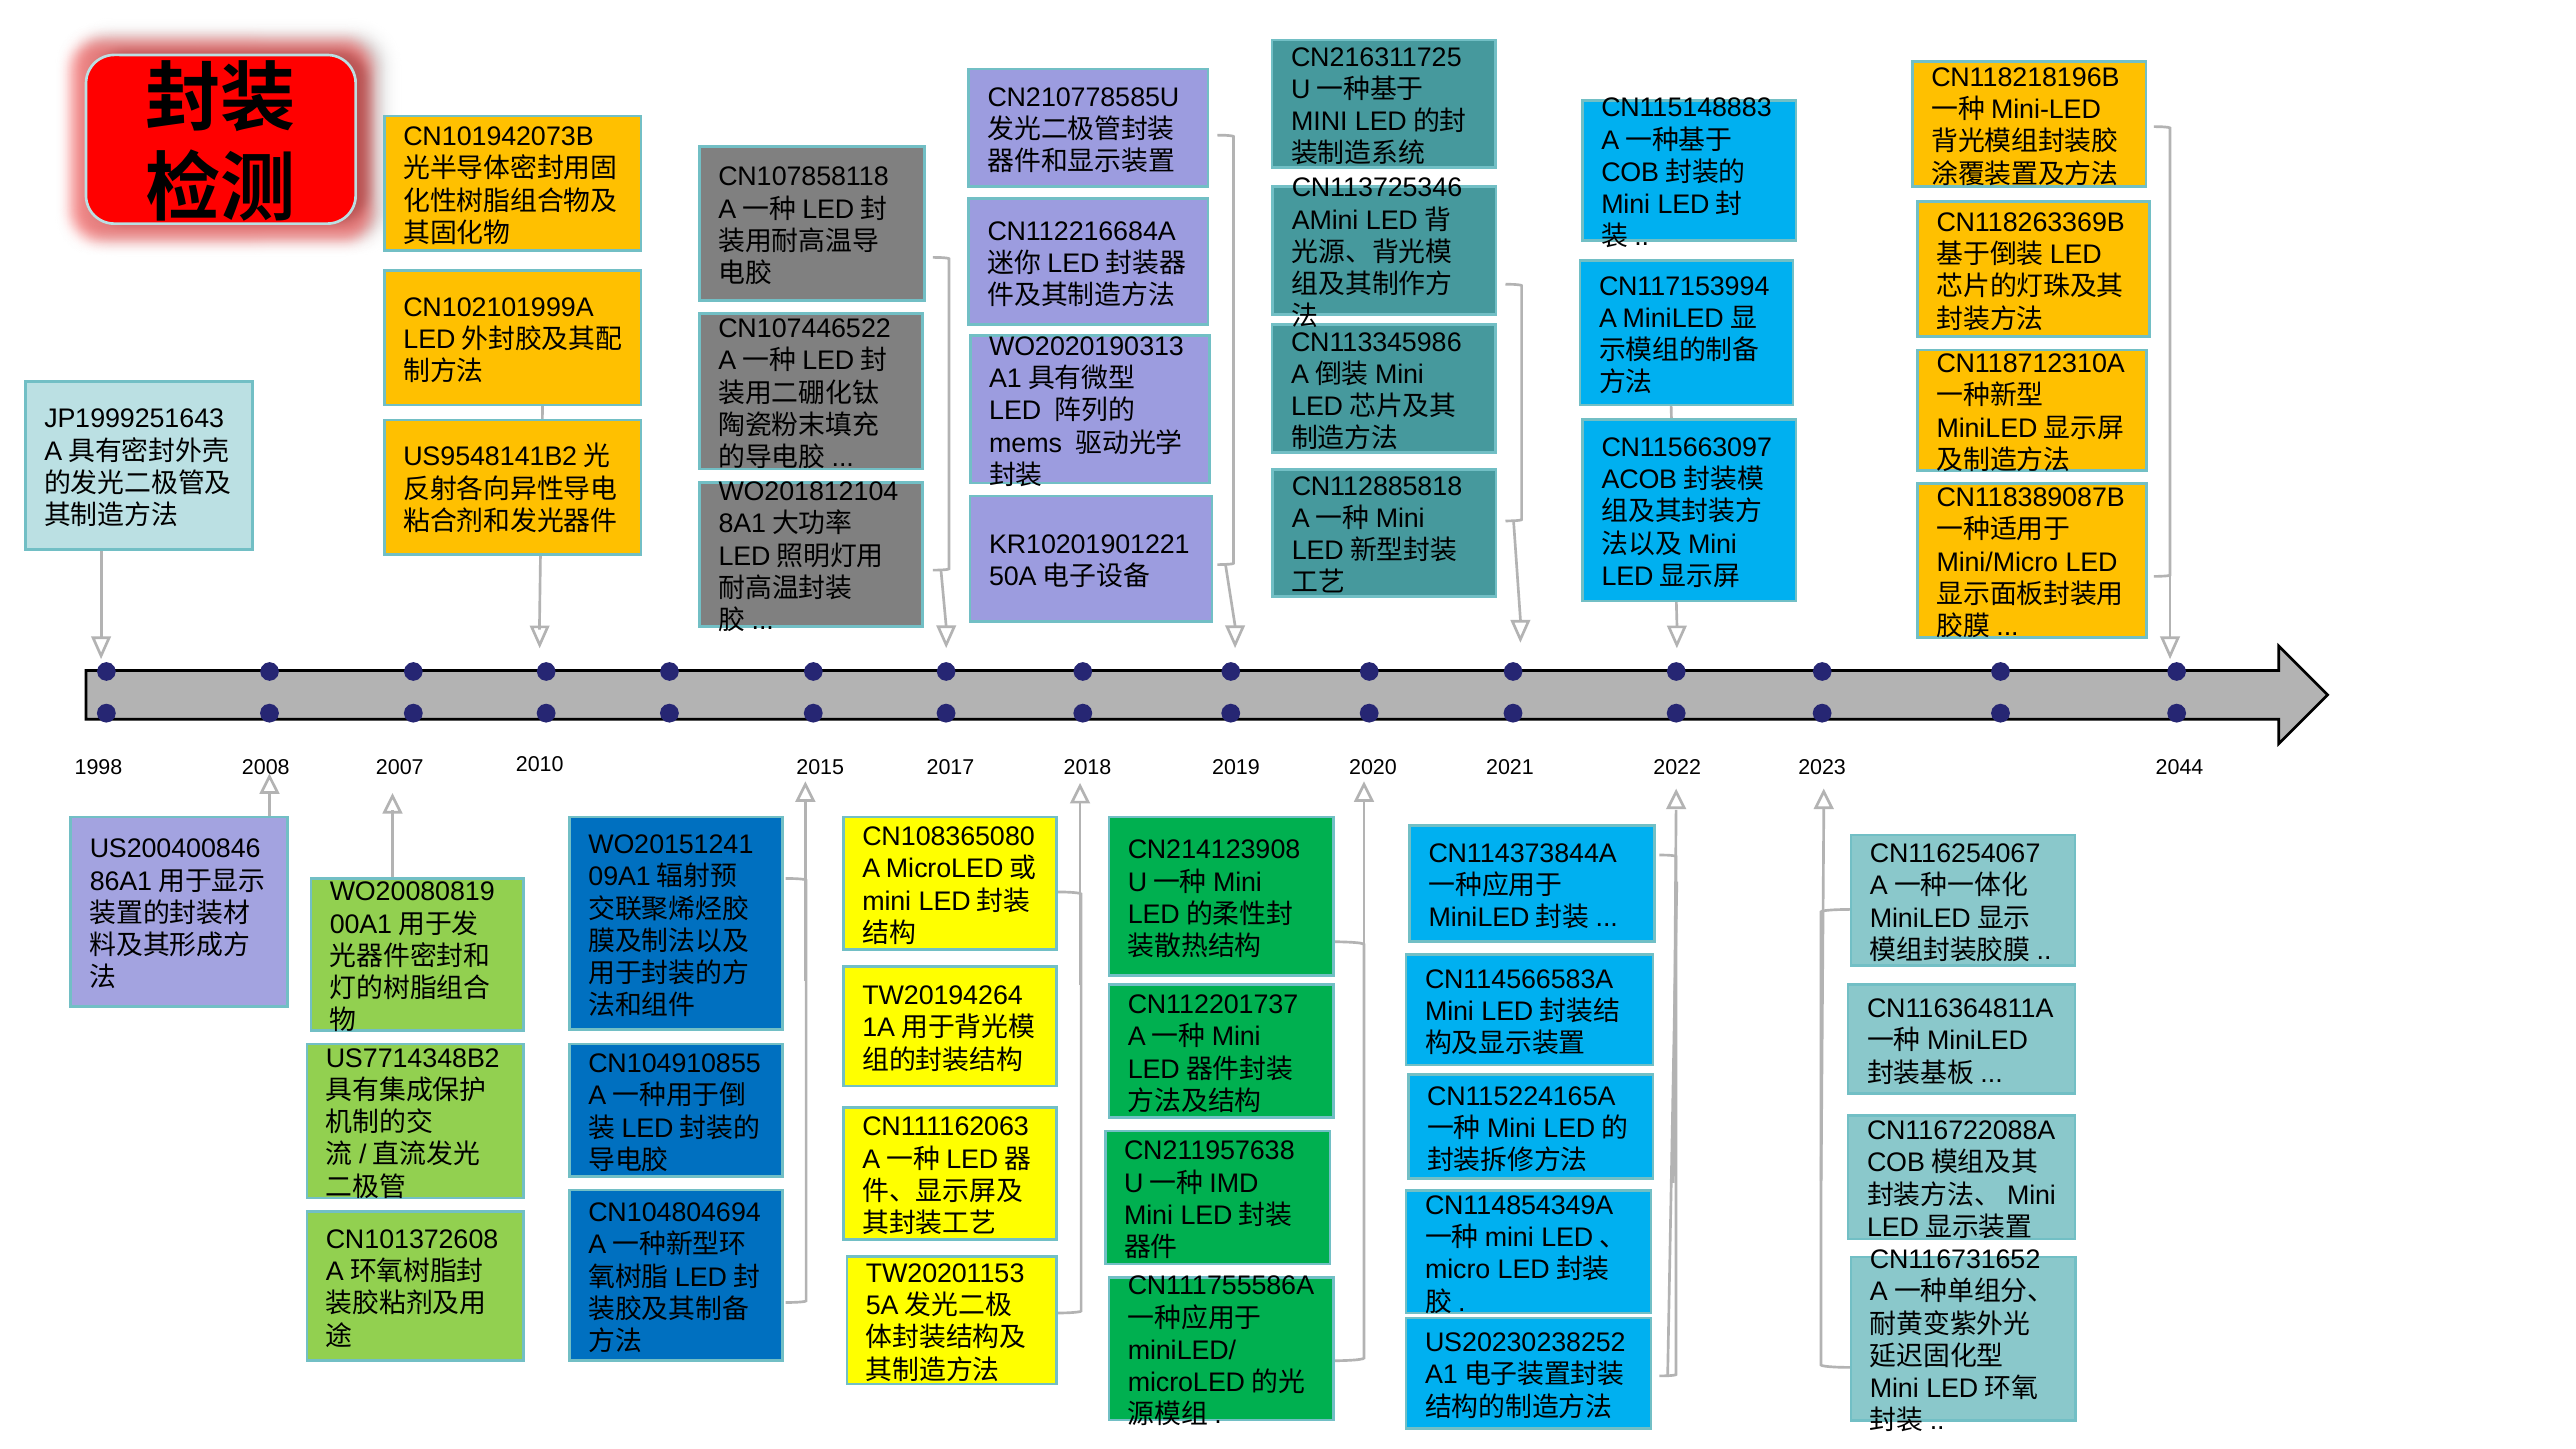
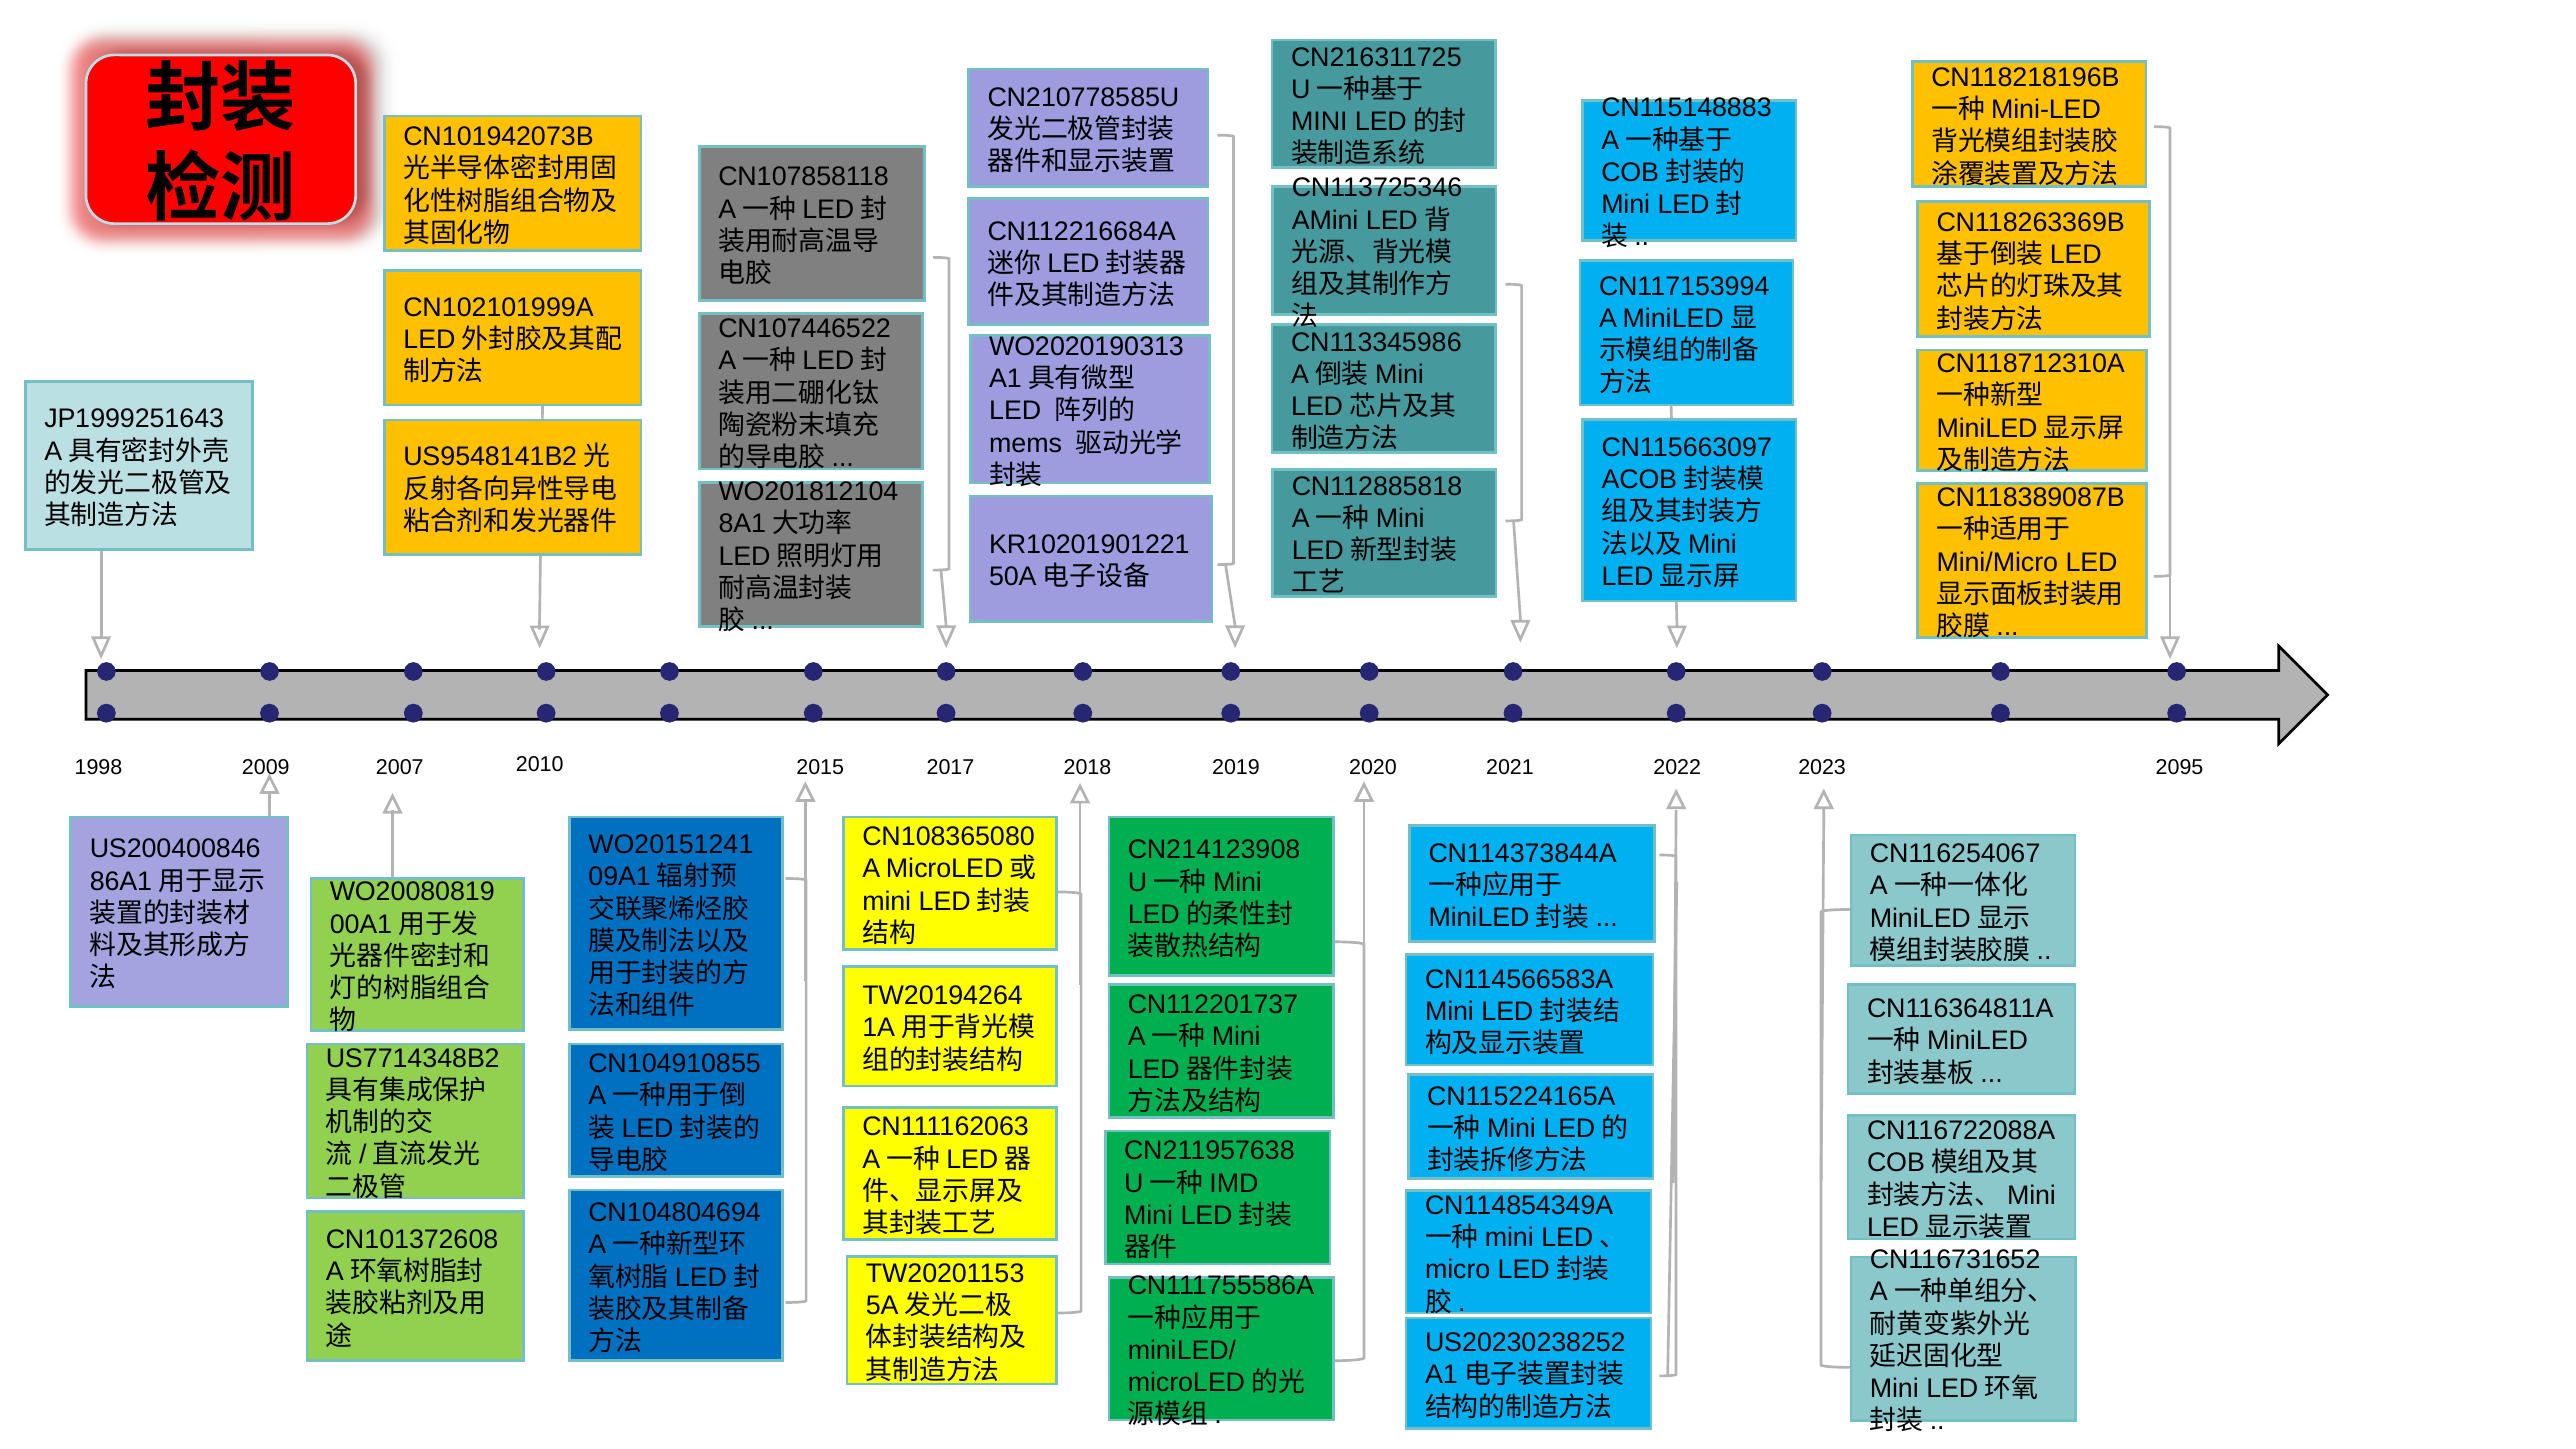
2008: 2008 -> 2009 (266, 768)
2044: 2044 -> 2095 (2180, 768)
